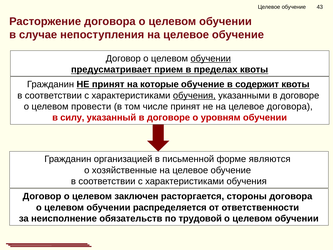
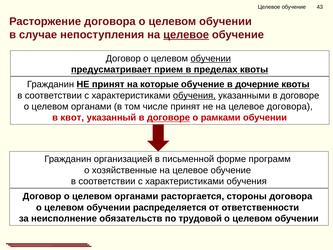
целевое underline: none -> present (186, 35)
содержит: содержит -> дочерние (257, 84)
провести: провести -> органами (91, 106)
силу: силу -> квот (72, 118)
договоре underline: none -> present (168, 118)
уровням: уровням -> рамками (221, 118)
являются: являются -> программ (270, 159)
Договор о целевом заключен: заключен -> органами (136, 196)
